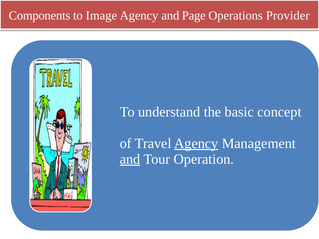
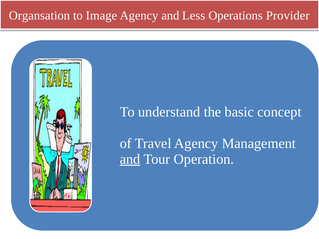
Components: Components -> Organsation (39, 15)
Page: Page -> Less (194, 15)
Agency underline: present -> none (196, 144)
